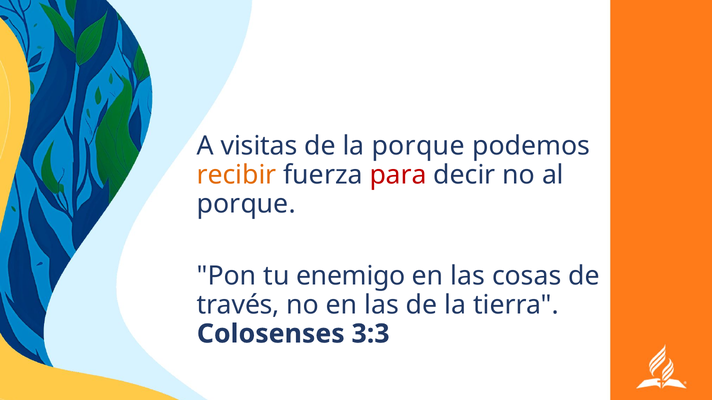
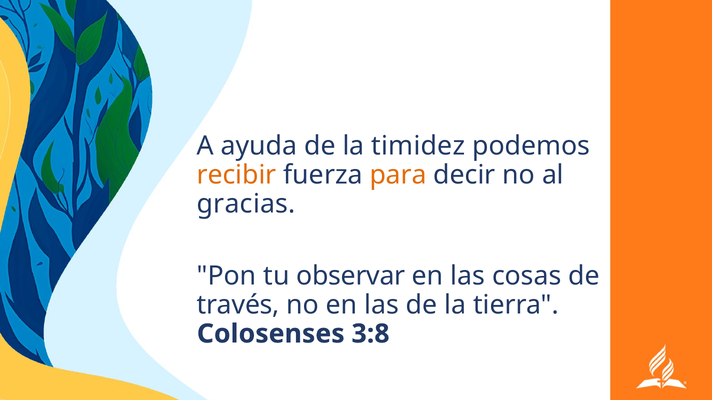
visitas: visitas -> ayuda (259, 146)
la porque: porque -> timidez (418, 146)
para colour: red -> orange (398, 175)
porque: porque -> gracias (246, 204)
enemigo: enemigo -> observar (351, 276)
3:3: 3:3 -> 3:8 (371, 334)
